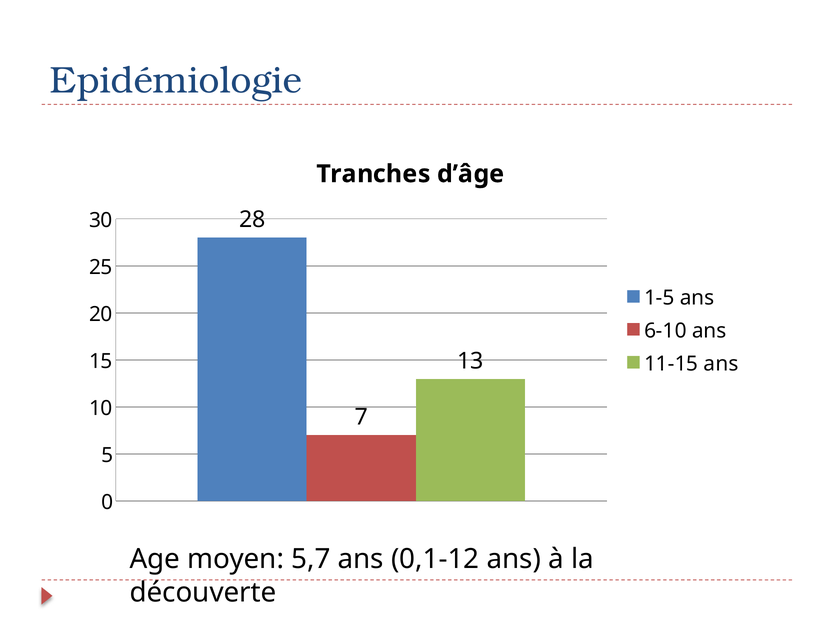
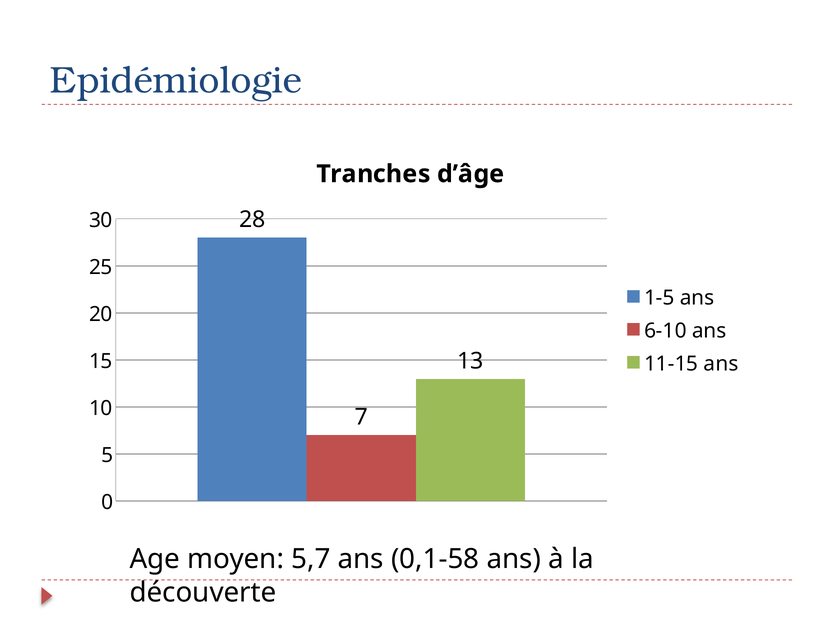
0,1-12: 0,1-12 -> 0,1-58 (435, 559)
